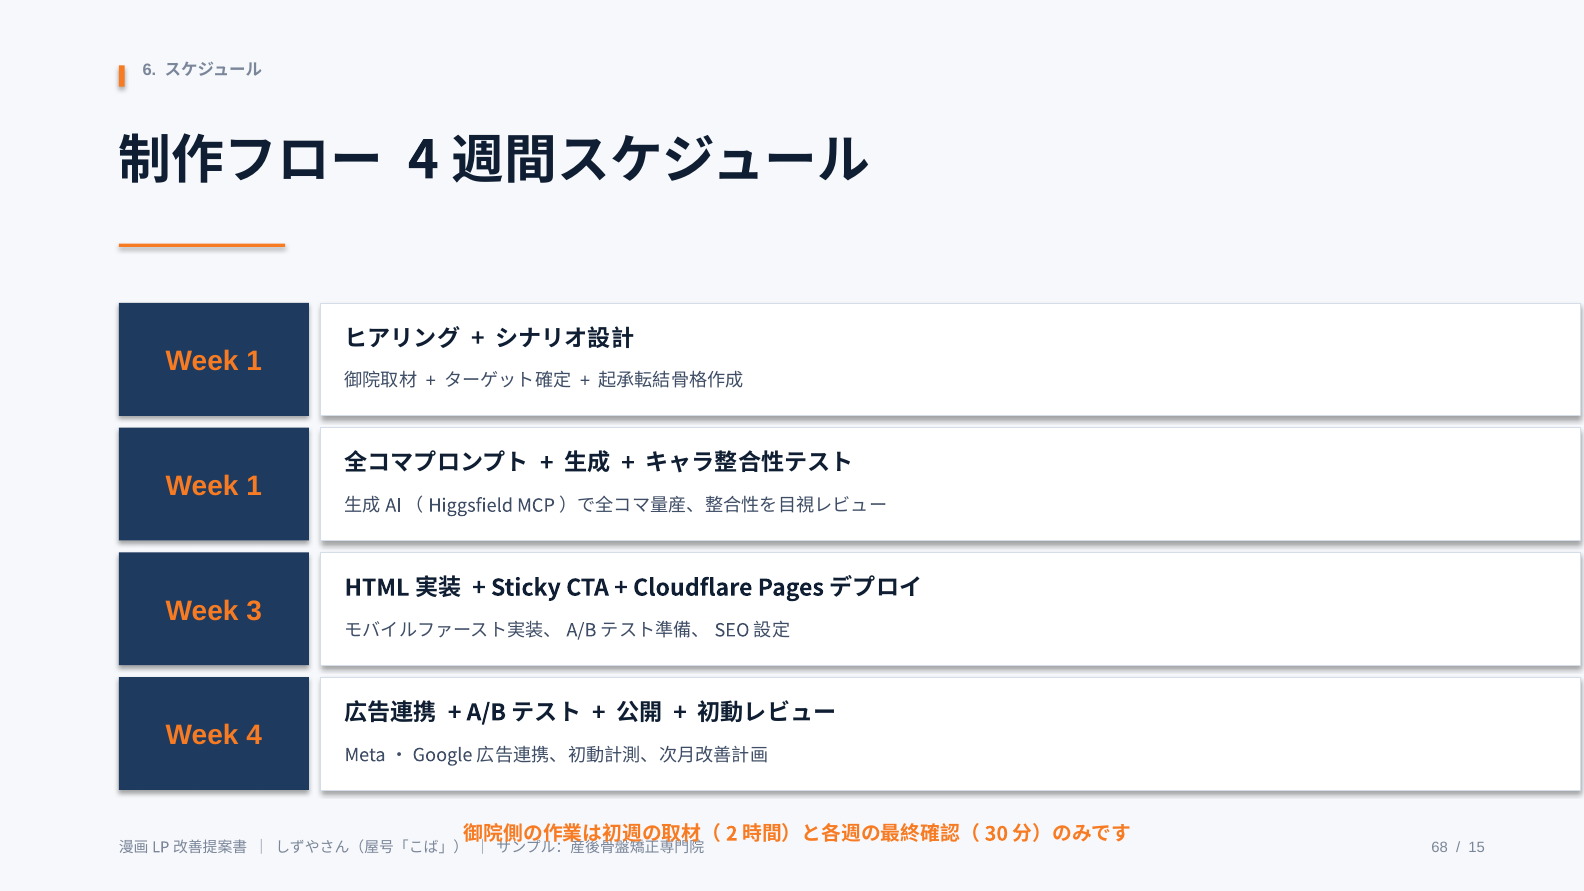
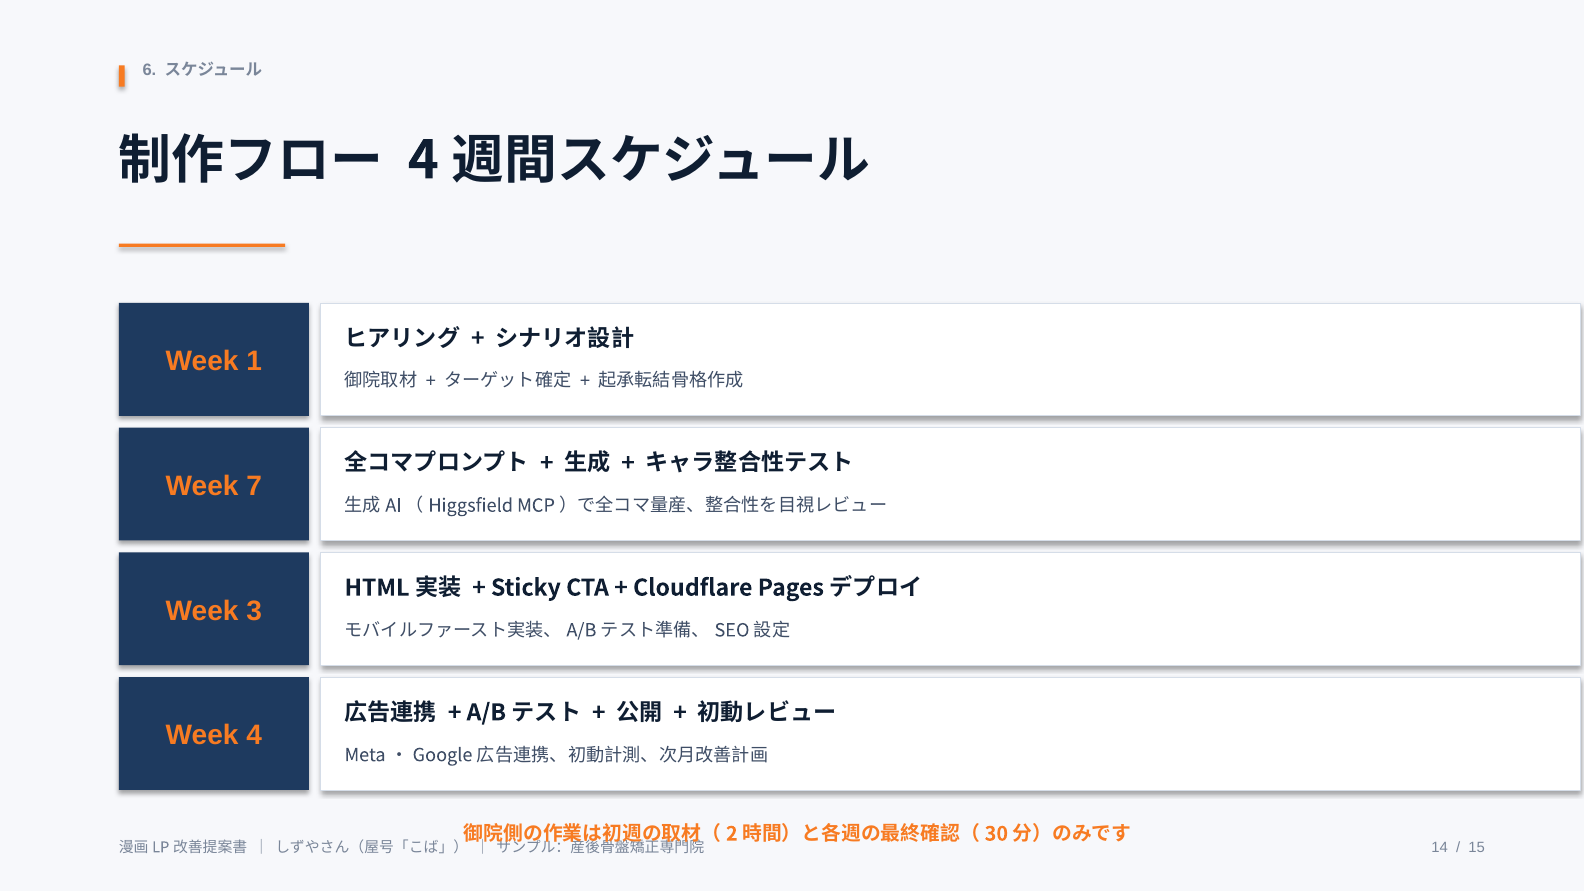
1: 1 -> 7 (254, 486)
68: 68 -> 14 (1440, 847)
